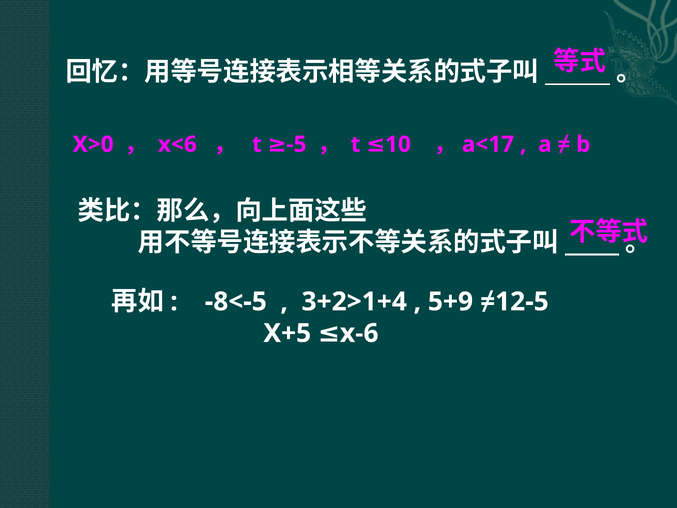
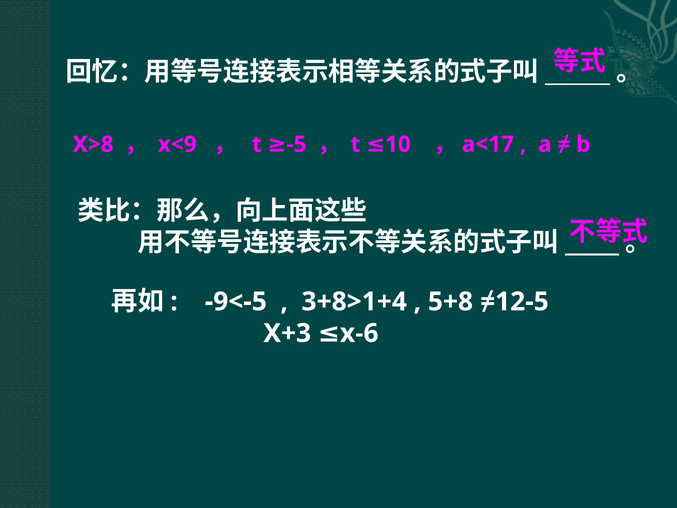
X>0: X>0 -> X>8 (93, 144)
x<6: x<6 -> x<9 (177, 144)
-8<-5: -8<-5 -> -9<-5 (236, 302)
3+2>1+4: 3+2>1+4 -> 3+8>1+4 (354, 302)
5+9: 5+9 -> 5+8 (450, 302)
X+5: X+5 -> X+3 (287, 333)
